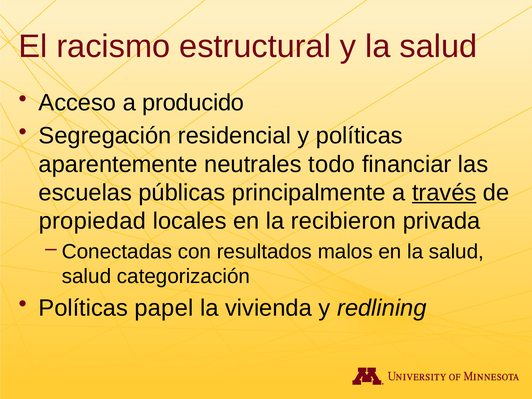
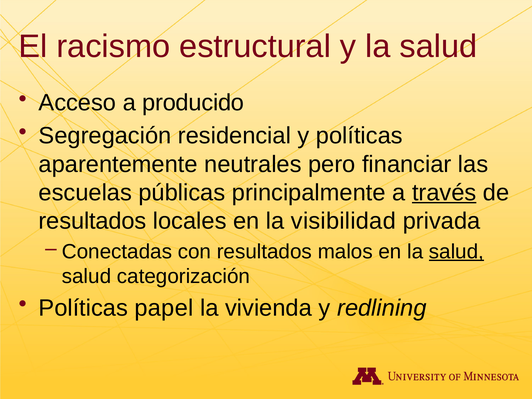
todo: todo -> pero (332, 164)
propiedad: propiedad -> resultados (93, 221)
recibieron: recibieron -> visibilidad (343, 221)
salud underline: none -> present (456, 252)
